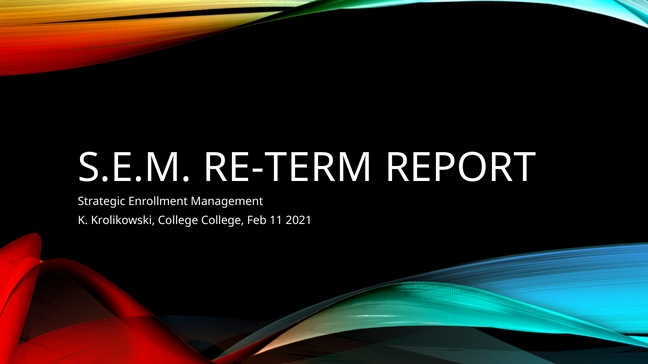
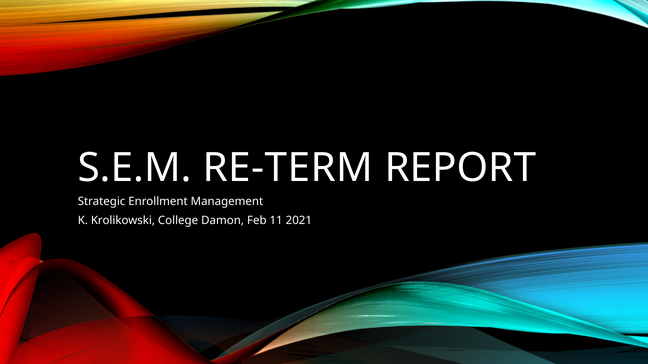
College College: College -> Damon (223, 221)
